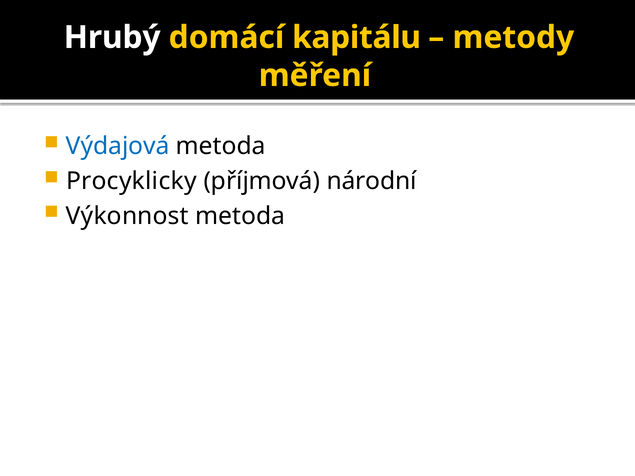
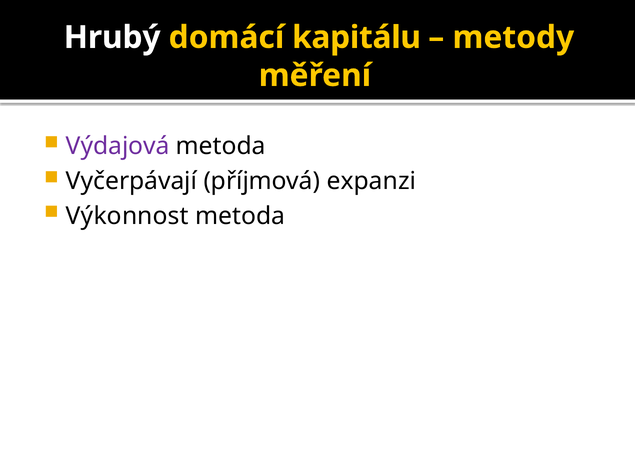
Výdajová colour: blue -> purple (118, 146)
Procyklicky: Procyklicky -> Vyčerpávají (132, 181)
národní: národní -> expanzi (371, 181)
